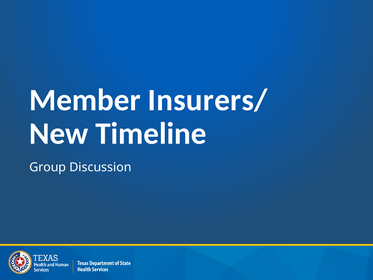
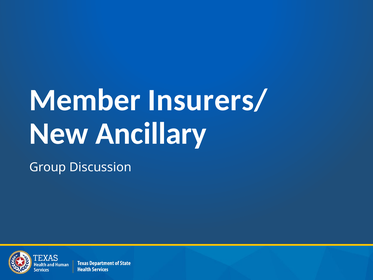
Timeline: Timeline -> Ancillary (151, 133)
